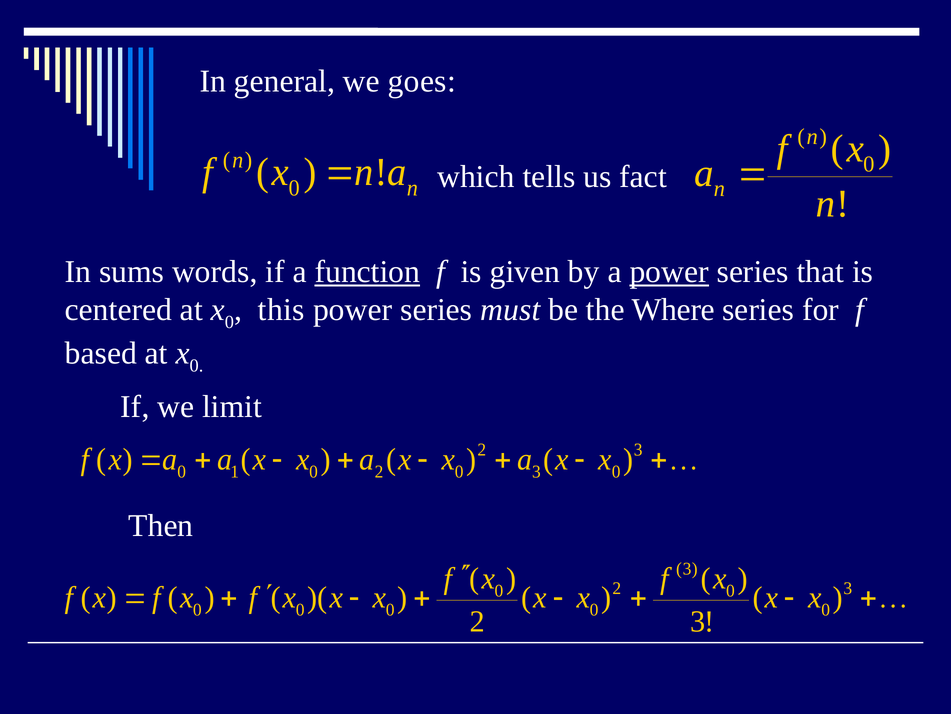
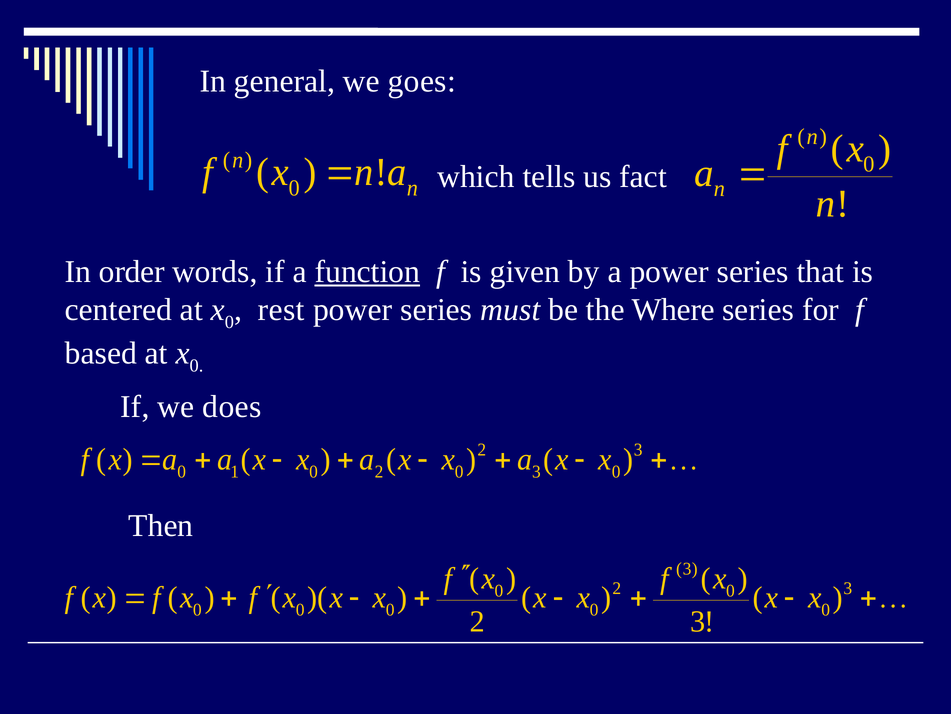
sums: sums -> order (132, 272)
power underline: present -> none (669, 272)
this: this -> rest (281, 310)
limit: limit -> does (232, 406)
